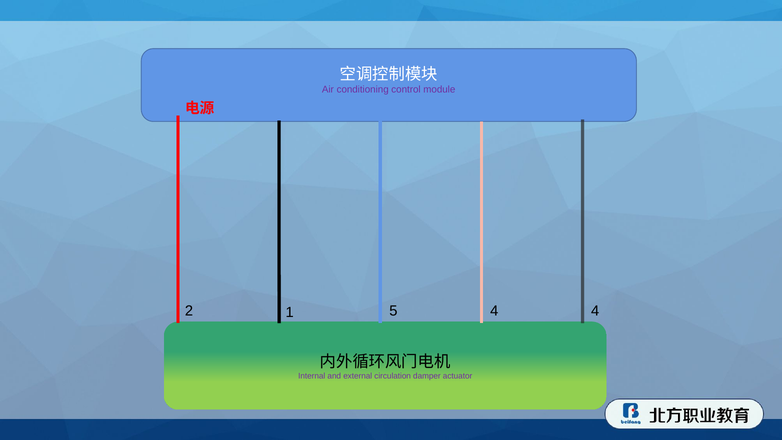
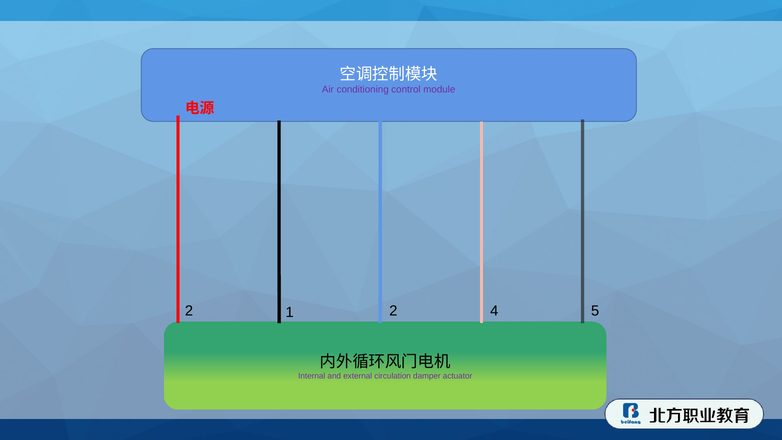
4 4: 4 -> 5 (595, 311)
1 5: 5 -> 2 (393, 311)
